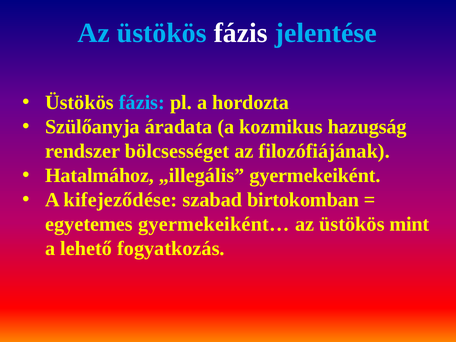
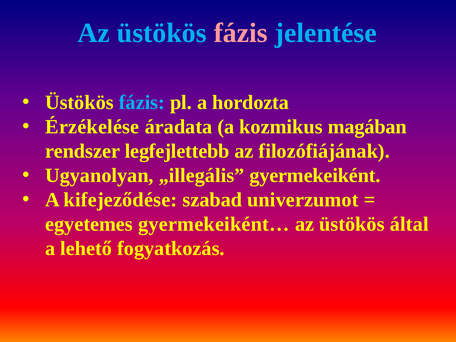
fázis colour: white -> pink (241, 33)
Szülőanyja: Szülőanyja -> Érzékelése (92, 127)
hazugság: hazugság -> magában (367, 127)
bölcsességet: bölcsességet -> legfejlettebb (177, 151)
Hatalmához: Hatalmához -> Ugyanolyan (99, 176)
birtokomban: birtokomban -> univerzumot (303, 200)
mint: mint -> által (409, 224)
